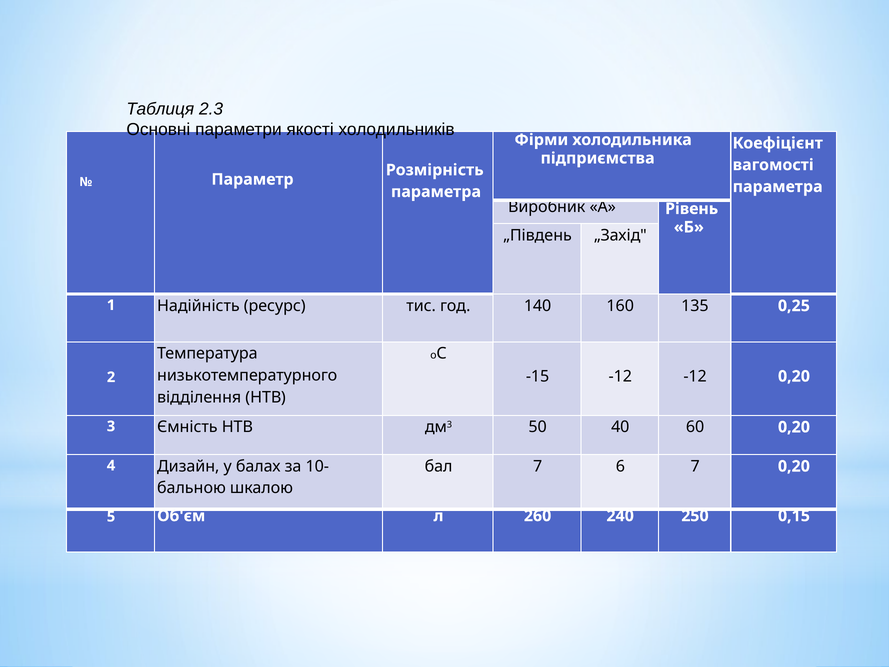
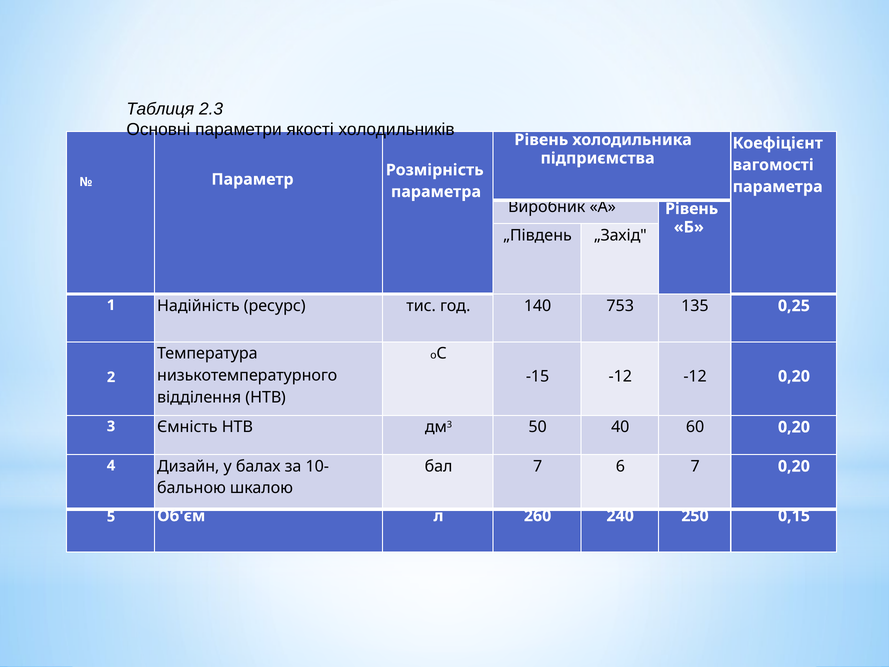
Фірми: Фірми -> Рівень (541, 140)
160: 160 -> 753 (620, 306)
